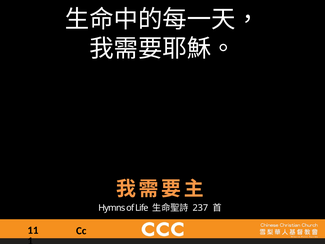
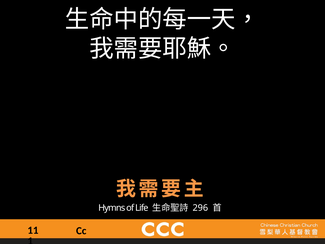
237: 237 -> 296 (200, 208)
